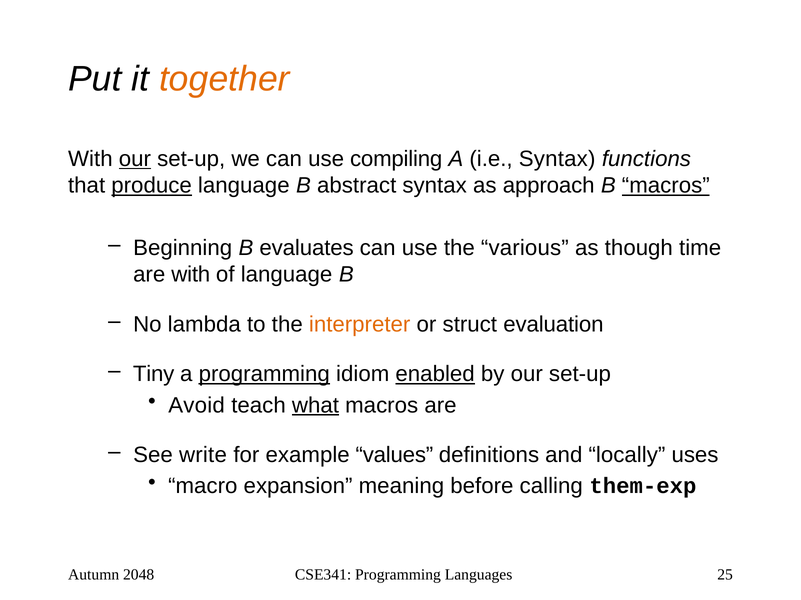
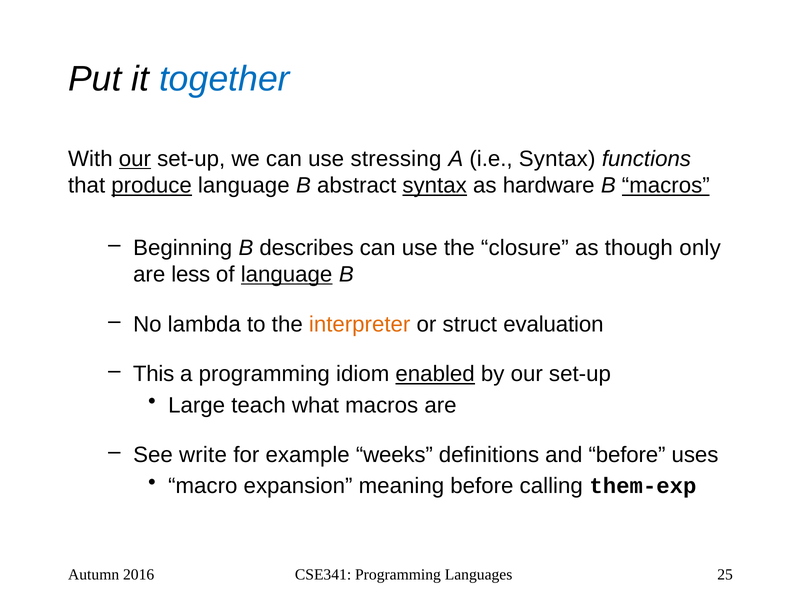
together colour: orange -> blue (224, 79)
compiling: compiling -> stressing (396, 159)
syntax underline: none -> present (435, 186)
approach: approach -> hardware (549, 186)
evaluates: evaluates -> describes (307, 248)
various: various -> closure (525, 248)
time: time -> only (700, 248)
are with: with -> less (191, 275)
language underline: none -> present (287, 275)
Tiny: Tiny -> This (154, 375)
programming underline: present -> none (264, 375)
Avoid: Avoid -> Large (197, 406)
what underline: present -> none (315, 406)
values: values -> weeks (394, 456)
and locally: locally -> before (627, 456)
2048: 2048 -> 2016 (139, 575)
